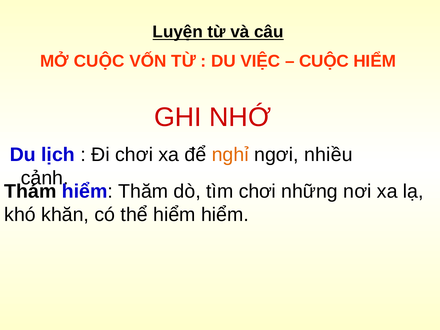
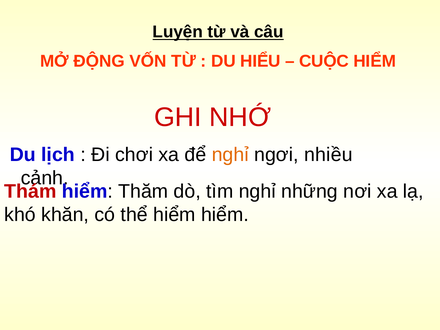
MỞ CUỘC: CUỘC -> ĐỘNG (99, 61)
VIỆC: VIỆC -> HIỂU (260, 61)
Thám colour: black -> red (30, 191)
tìm chơi: chơi -> nghỉ (257, 191)
